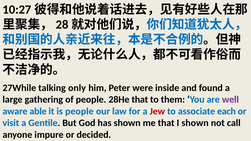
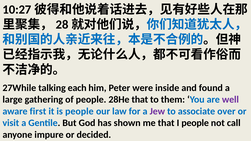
only: only -> each (77, 88)
able: able -> first (38, 111)
Jew colour: red -> purple (157, 111)
each: each -> over (226, 111)
I shown: shown -> people (195, 123)
